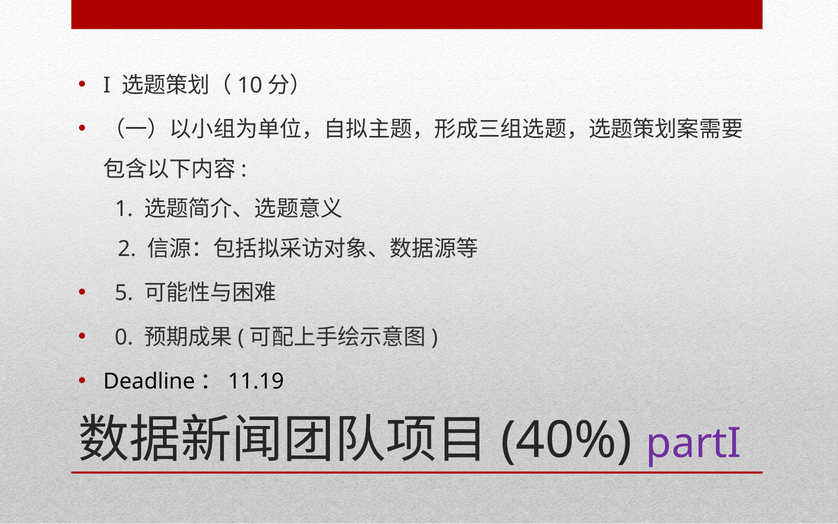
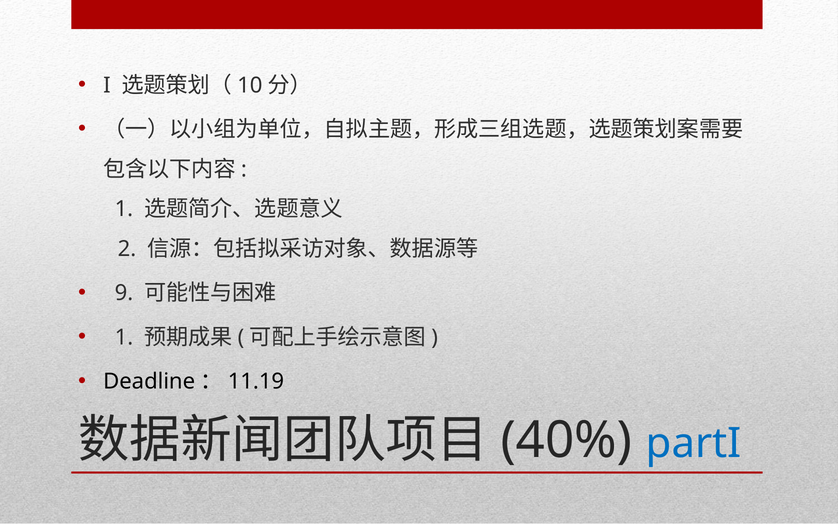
5: 5 -> 9 (124, 293)
0: 0 -> 1 (124, 337)
partI colour: purple -> blue (694, 443)
